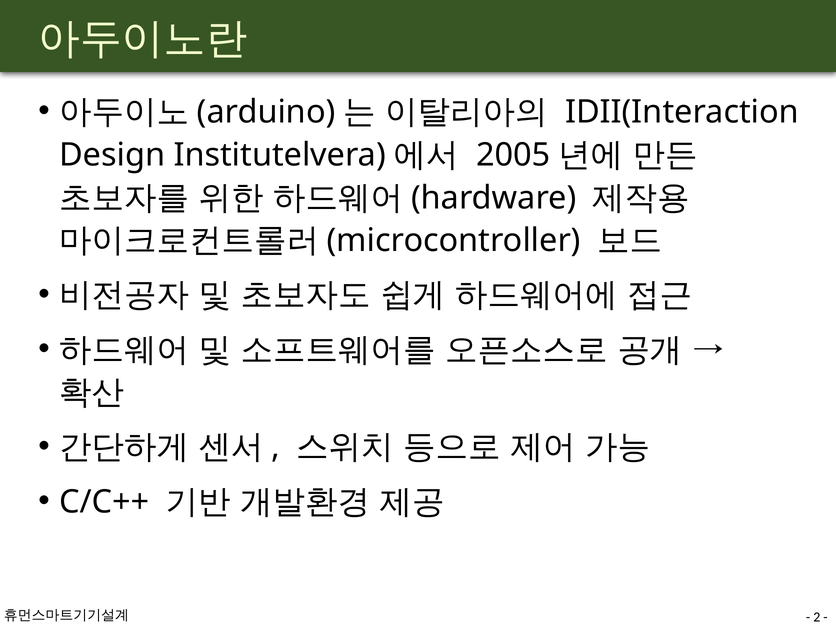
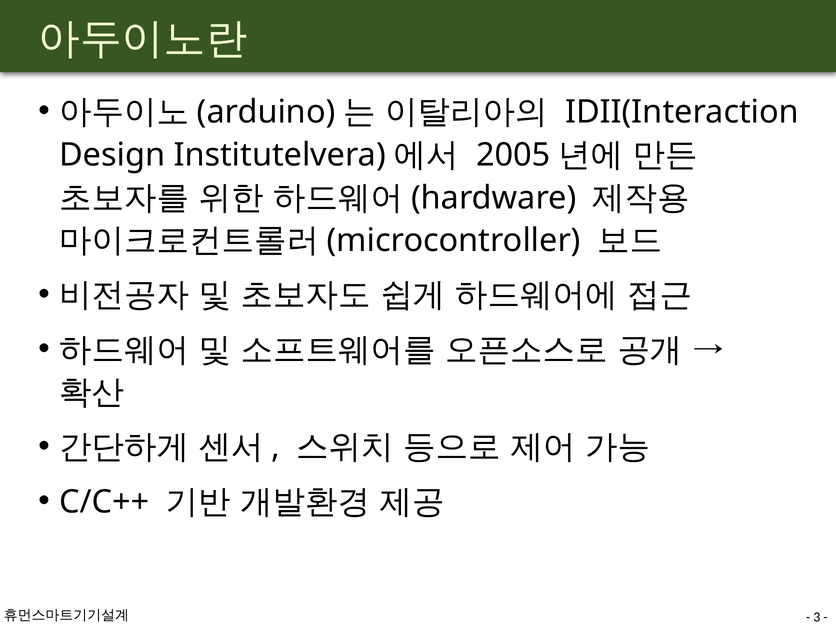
2: 2 -> 3 (817, 617)
